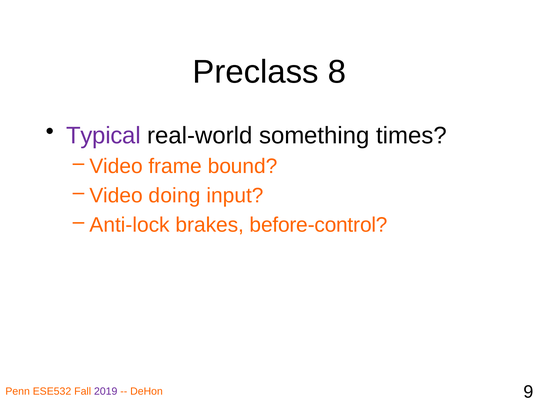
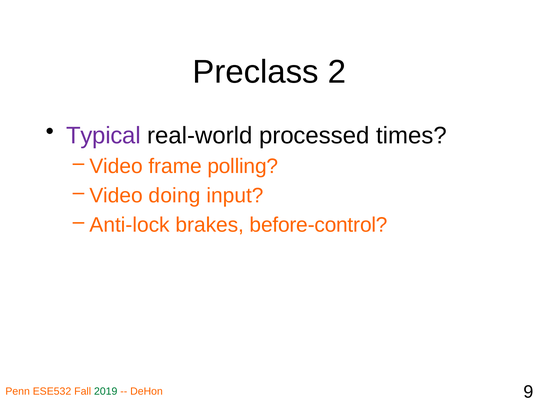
8: 8 -> 2 (337, 72)
something: something -> processed (314, 136)
bound: bound -> polling (243, 166)
2019 colour: purple -> green (106, 392)
